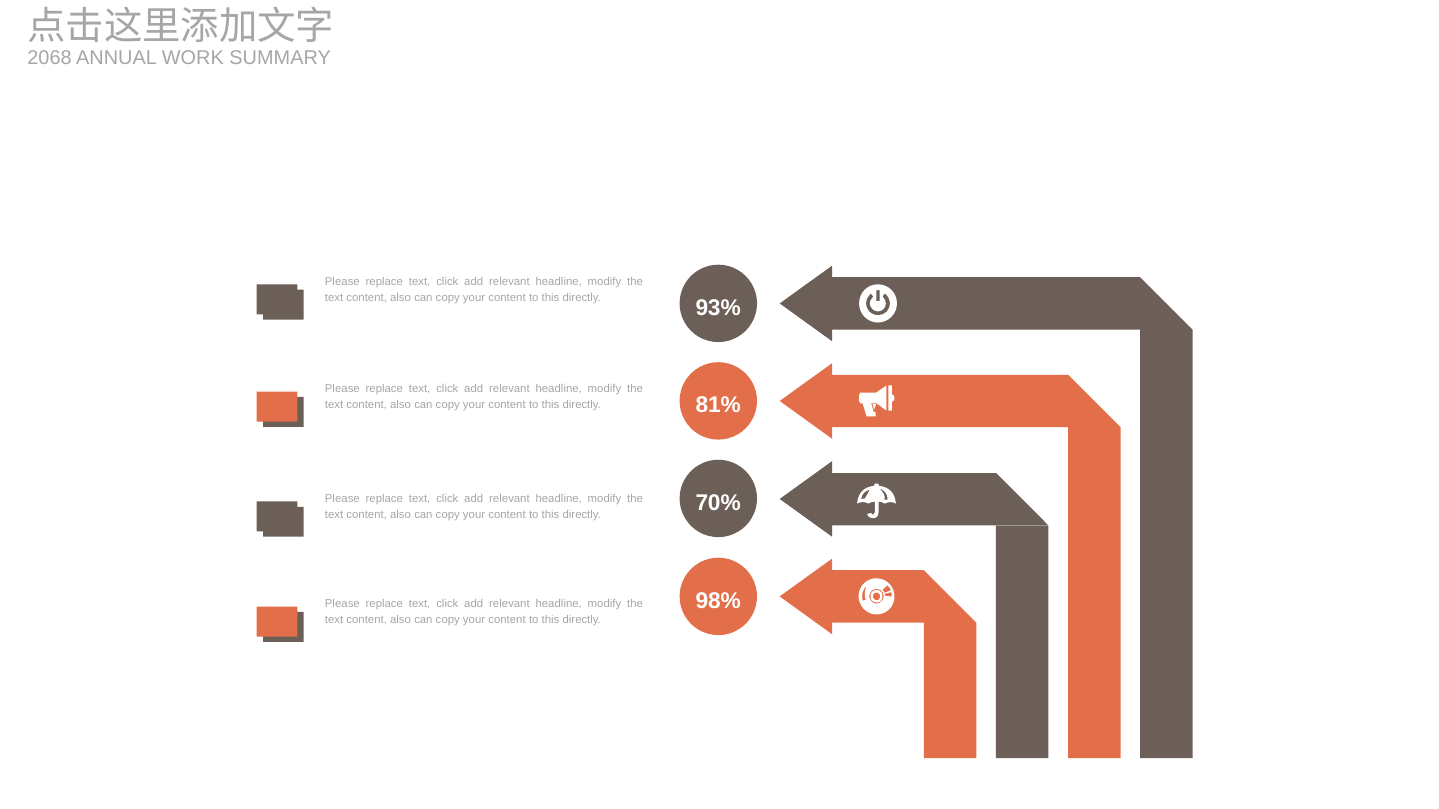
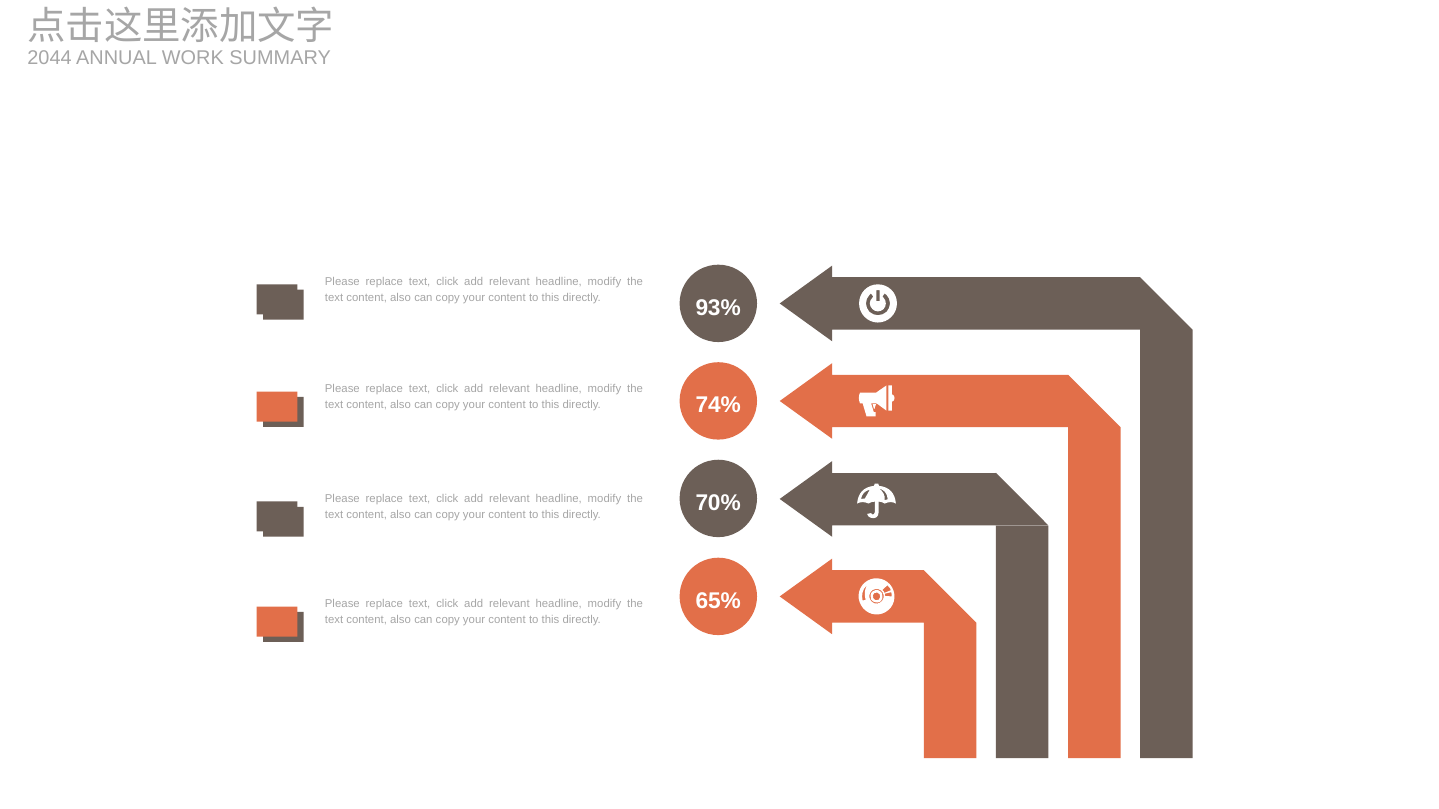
2068: 2068 -> 2044 (50, 58)
81%: 81% -> 74% (718, 405)
98%: 98% -> 65% (718, 601)
